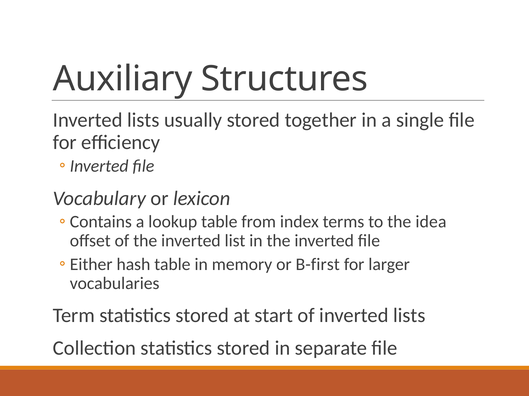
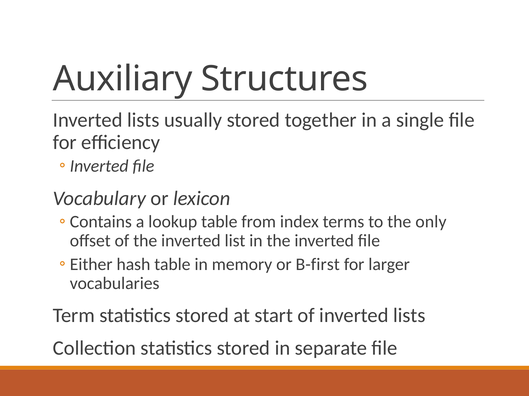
idea: idea -> only (431, 222)
